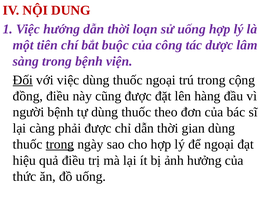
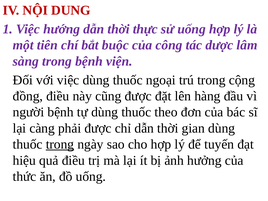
loạn: loạn -> thực (145, 29)
Đối underline: present -> none (23, 80)
để ngoại: ngoại -> tuyến (219, 144)
